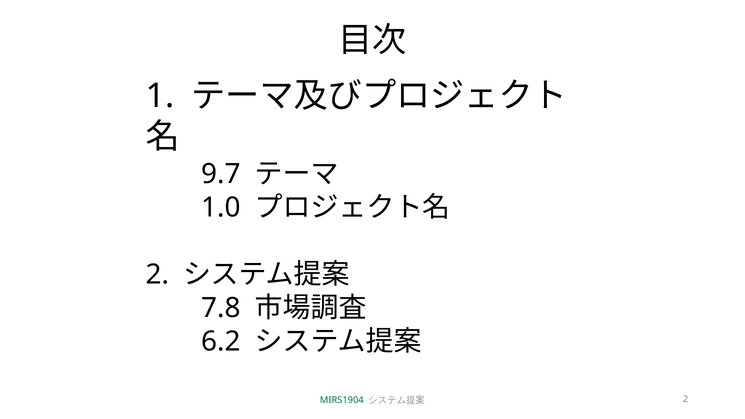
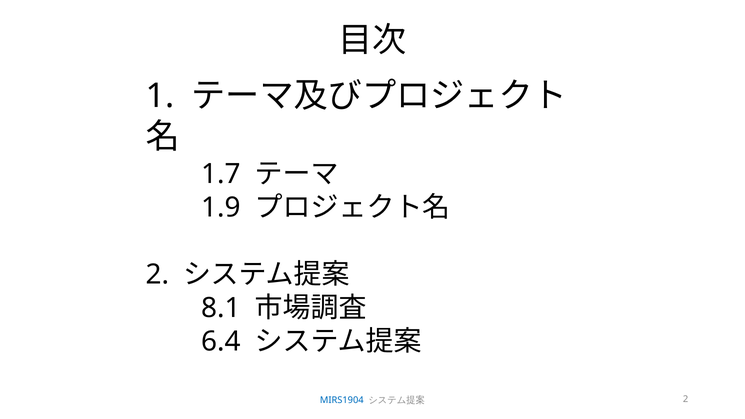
9.7: 9.7 -> 1.7 (221, 174)
1.0: 1.0 -> 1.9 (221, 207)
7.8: 7.8 -> 8.1 (221, 308)
6.2: 6.2 -> 6.4 (221, 342)
MIRS1904 colour: green -> blue (342, 400)
